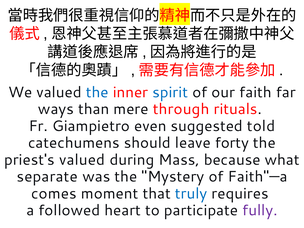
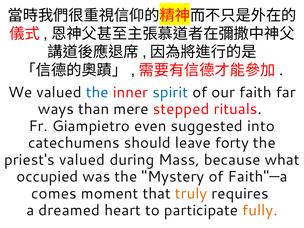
through: through -> stepped (181, 109)
told: told -> into (261, 126)
separate: separate -> occupied (47, 177)
truly colour: blue -> orange (191, 194)
followed: followed -> dreamed (69, 210)
fully colour: purple -> orange (260, 210)
